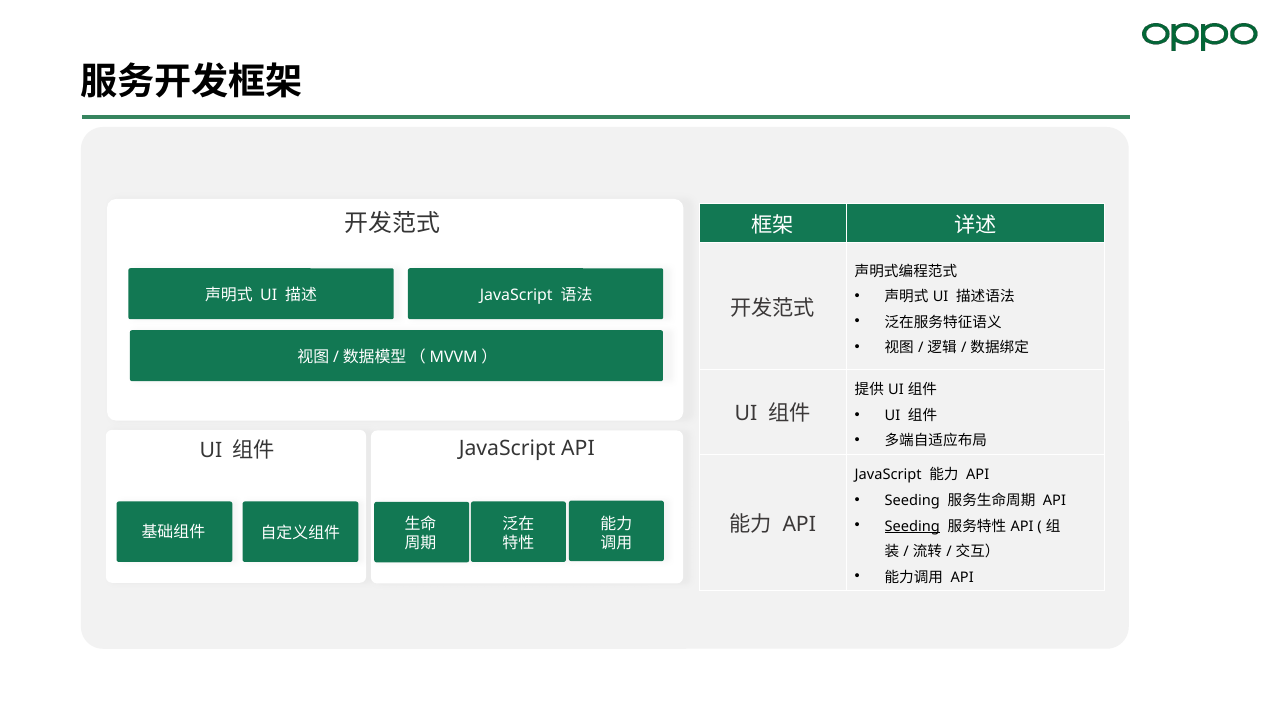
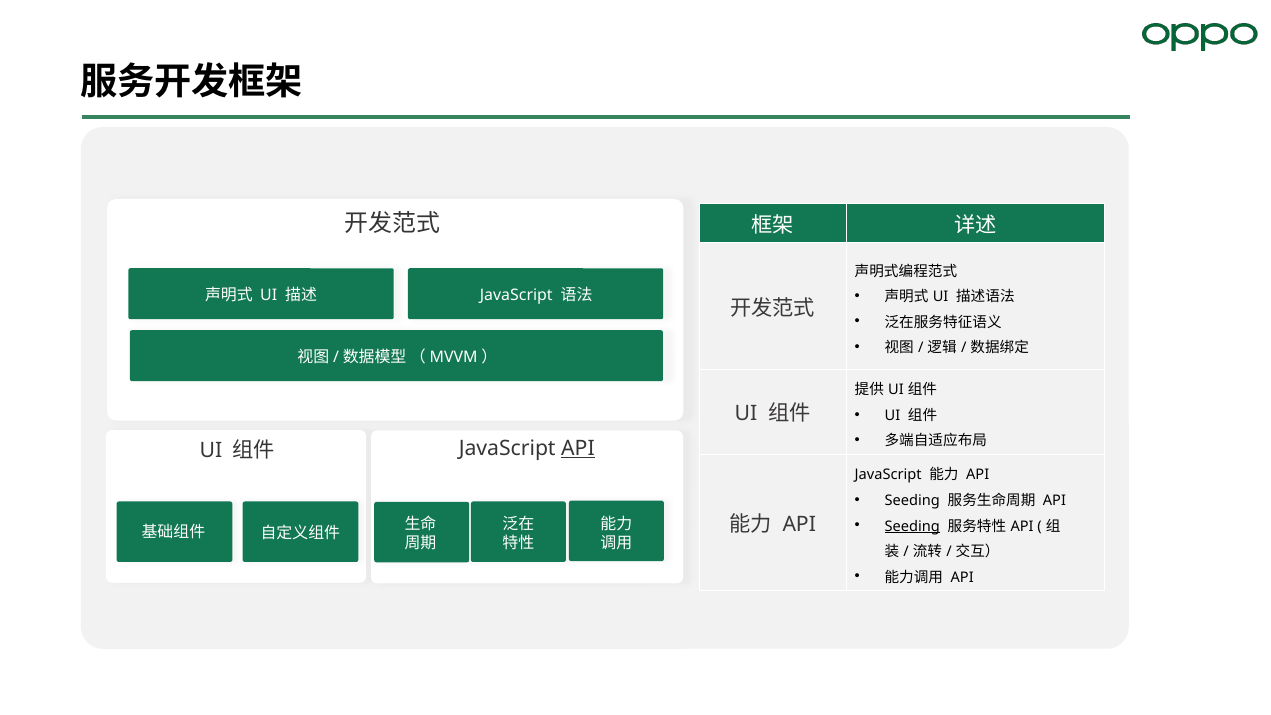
API underline: none -> present (578, 448)
